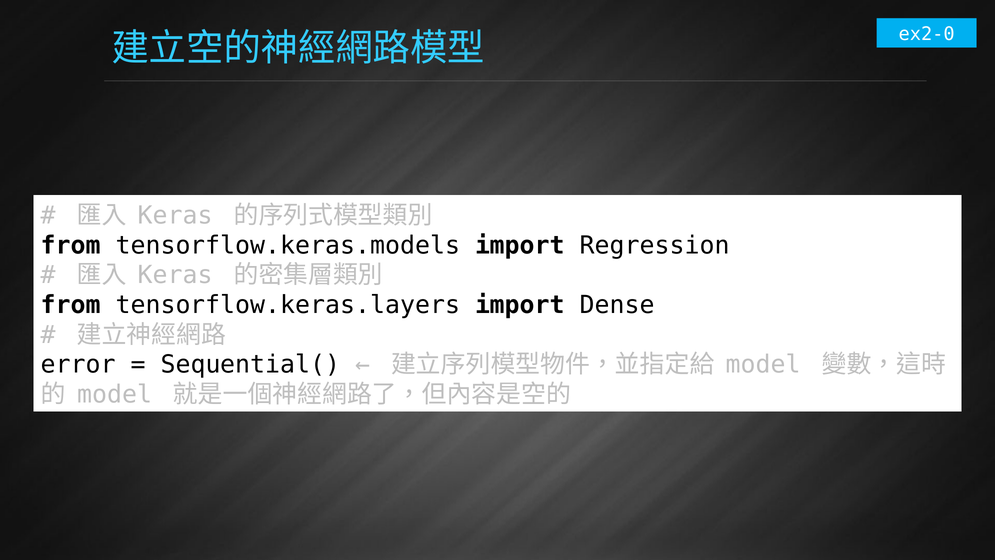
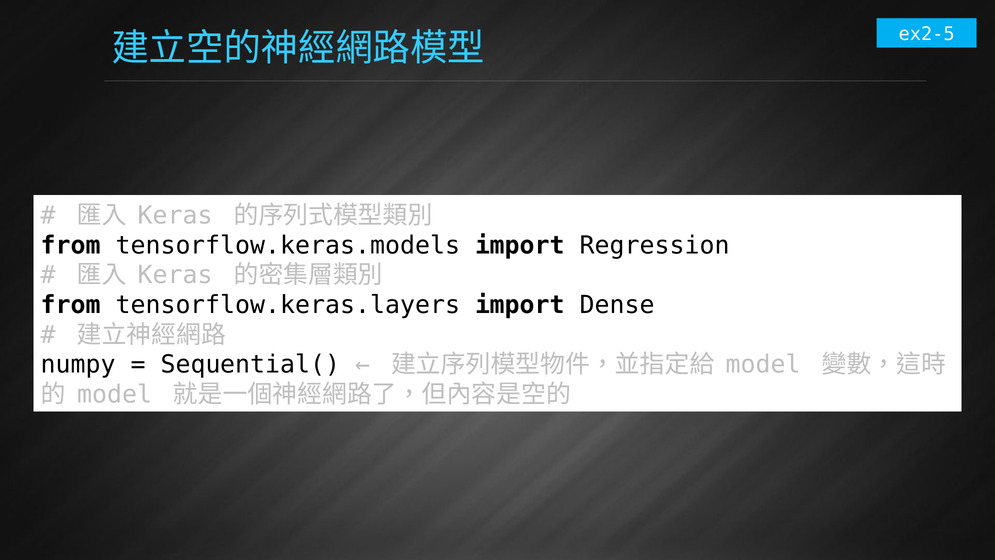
ex2-0: ex2-0 -> ex2-5 (927, 34)
error: error -> numpy (78, 365)
